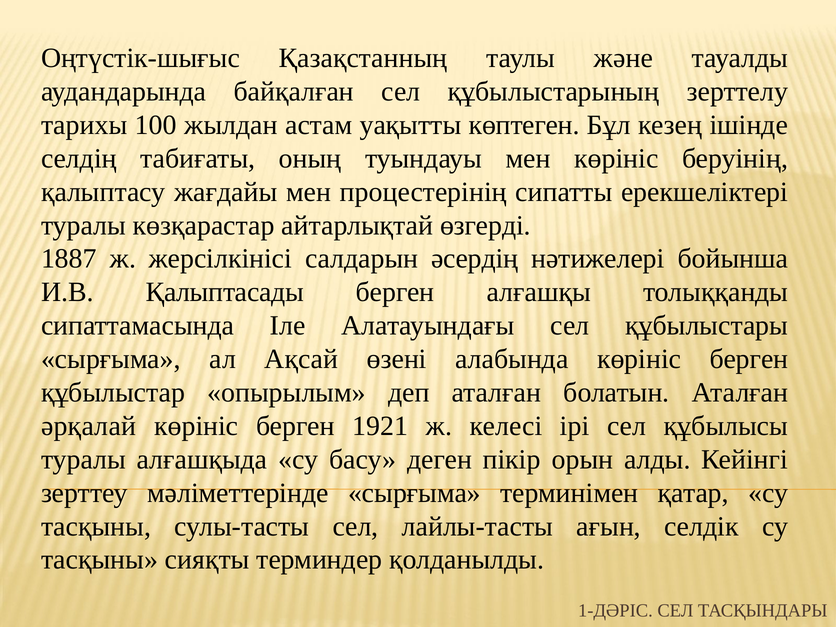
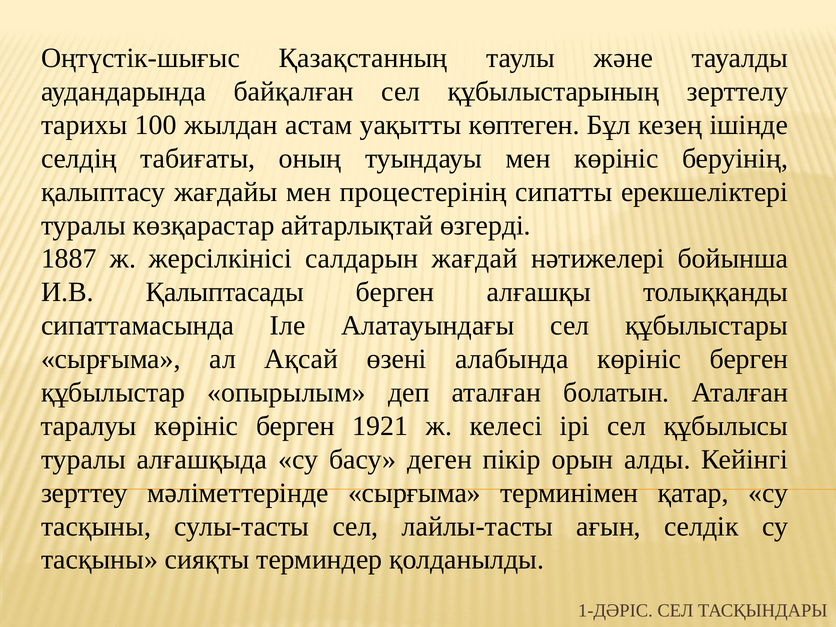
әсердің: әсердің -> жағдай (474, 259)
әрқалай: әрқалай -> таралуы (89, 426)
